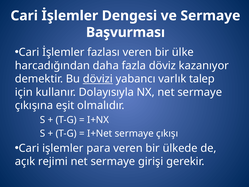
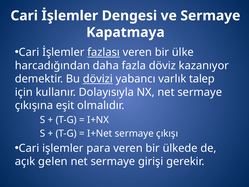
Başvurması: Başvurması -> Kapatmaya (125, 32)
fazlası underline: none -> present (104, 52)
rejimi: rejimi -> gelen (53, 161)
